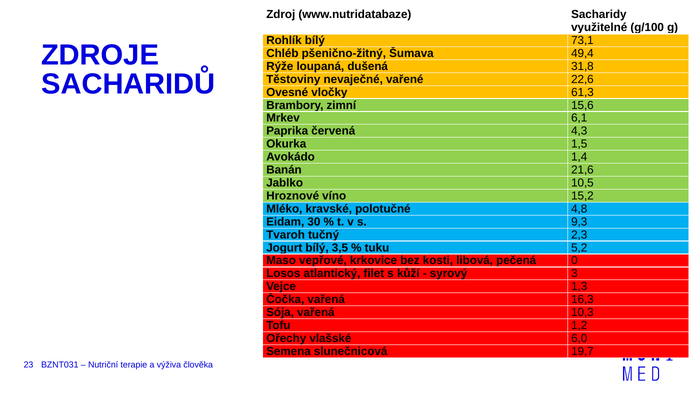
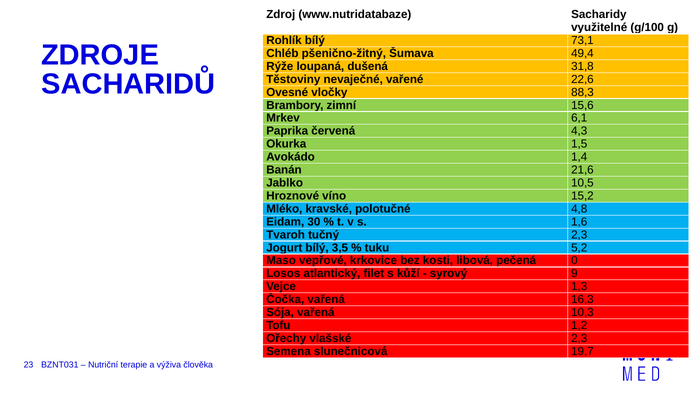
61,3: 61,3 -> 88,3 (582, 92)
9,3: 9,3 -> 1,6 (579, 222)
3: 3 -> 9 (574, 273)
vlašské 6,0: 6,0 -> 2,3 (579, 338)
